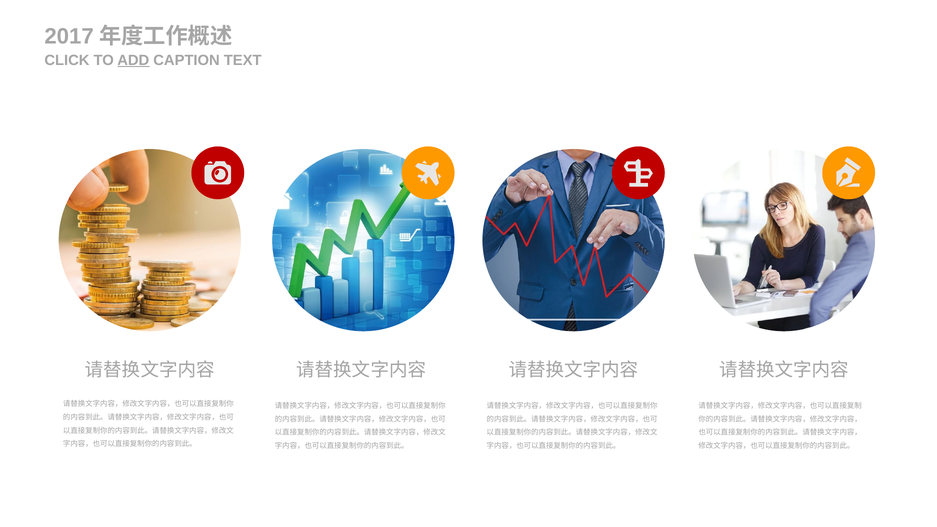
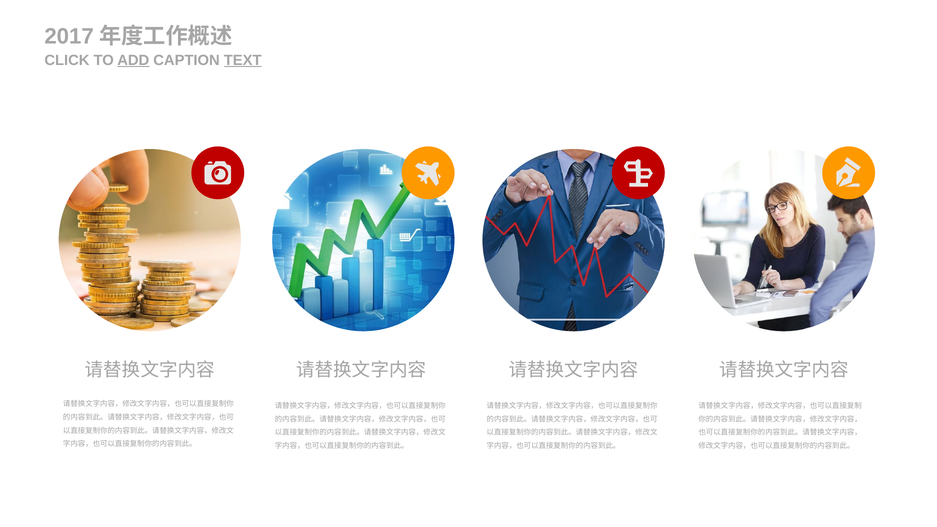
TEXT underline: none -> present (243, 60)
